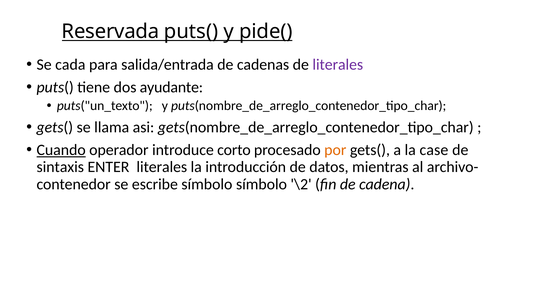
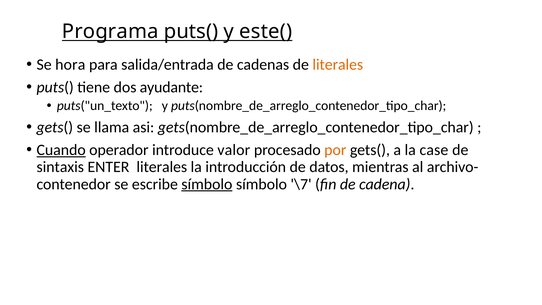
Reservada: Reservada -> Programa (110, 31)
pide(: pide( -> este( (266, 31)
cada: cada -> hora (70, 64)
literales colour: purple -> orange (338, 64)
corto: corto -> valor (234, 150)
símbolo underline: none -> present (207, 184)
\2: \2 -> \7 (301, 184)
